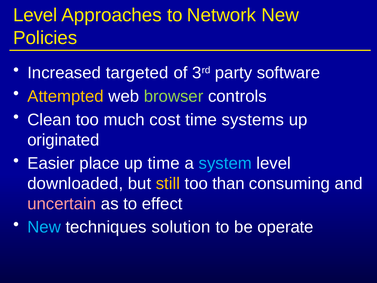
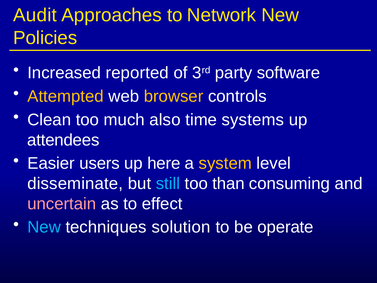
Level: Level -> Audit (35, 15)
targeted: targeted -> reported (137, 73)
browser colour: light green -> yellow (174, 96)
cost: cost -> also (165, 120)
originated: originated -> attendees (63, 140)
place: place -> users (100, 163)
up time: time -> here (164, 163)
system colour: light blue -> yellow (225, 163)
downloaded: downloaded -> disseminate (75, 183)
still colour: yellow -> light blue (168, 183)
